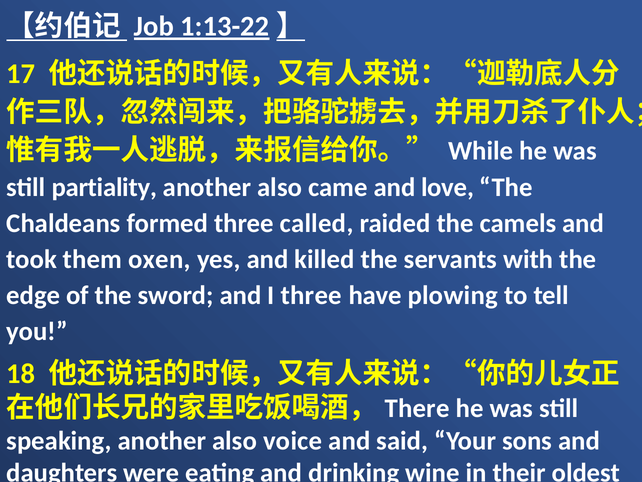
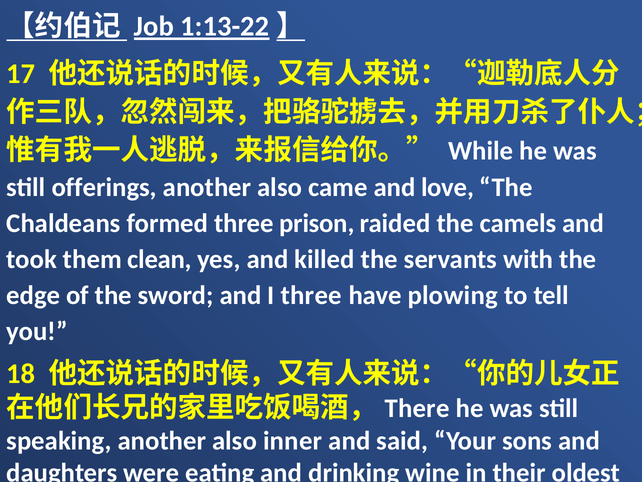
partiality: partiality -> offerings (104, 187)
called: called -> prison (317, 223)
oxen: oxen -> clean (160, 259)
voice: voice -> inner (293, 441)
